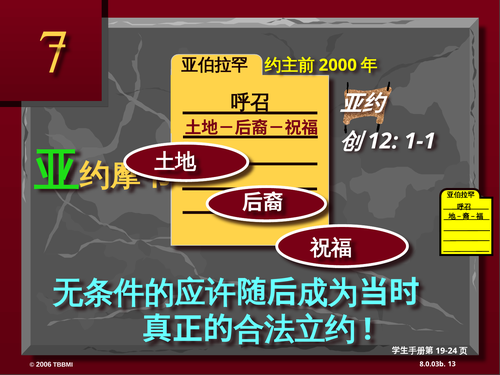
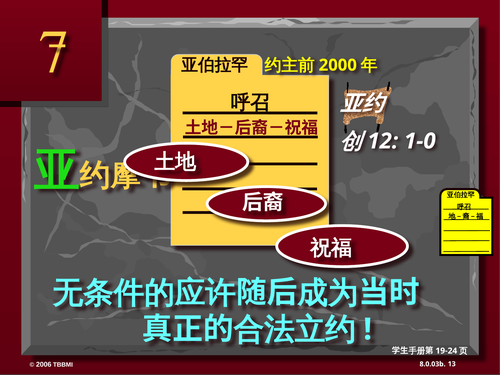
1-1: 1-1 -> 1-0 (420, 141)
